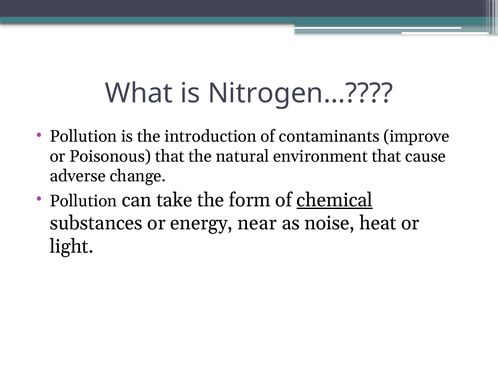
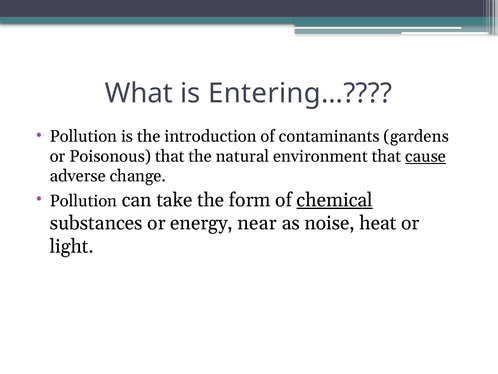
Nitrogen…: Nitrogen… -> Entering… (300, 93)
improve: improve -> gardens (416, 136)
cause underline: none -> present (426, 156)
